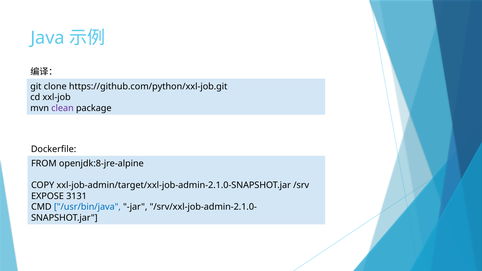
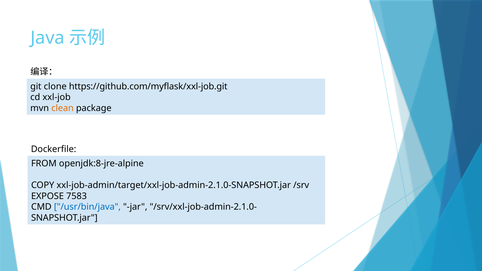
https://github.com/python/xxl-job.git: https://github.com/python/xxl-job.git -> https://github.com/myflask/xxl-job.git (148, 87)
clean colour: purple -> orange (62, 108)
3131: 3131 -> 7583 (77, 196)
